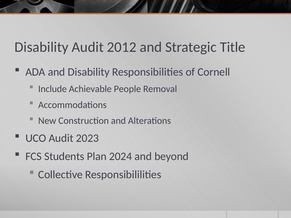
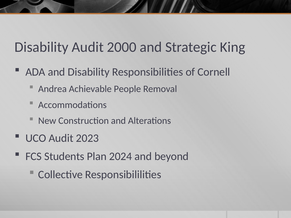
2012: 2012 -> 2000 (122, 47)
Title: Title -> King (233, 47)
Include: Include -> Andrea (52, 89)
